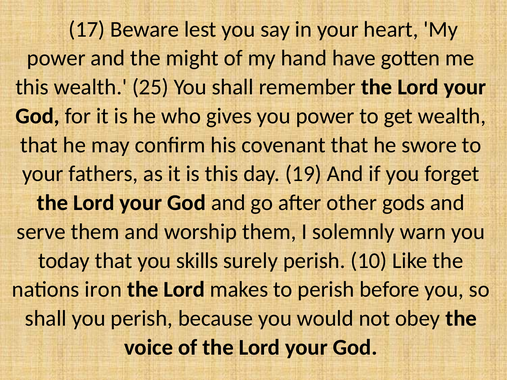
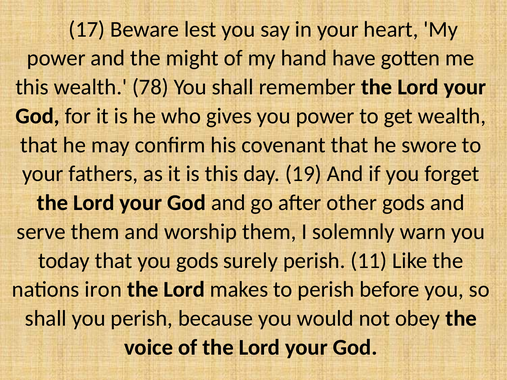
25: 25 -> 78 (150, 87)
you skills: skills -> gods (197, 261)
10: 10 -> 11 (369, 261)
